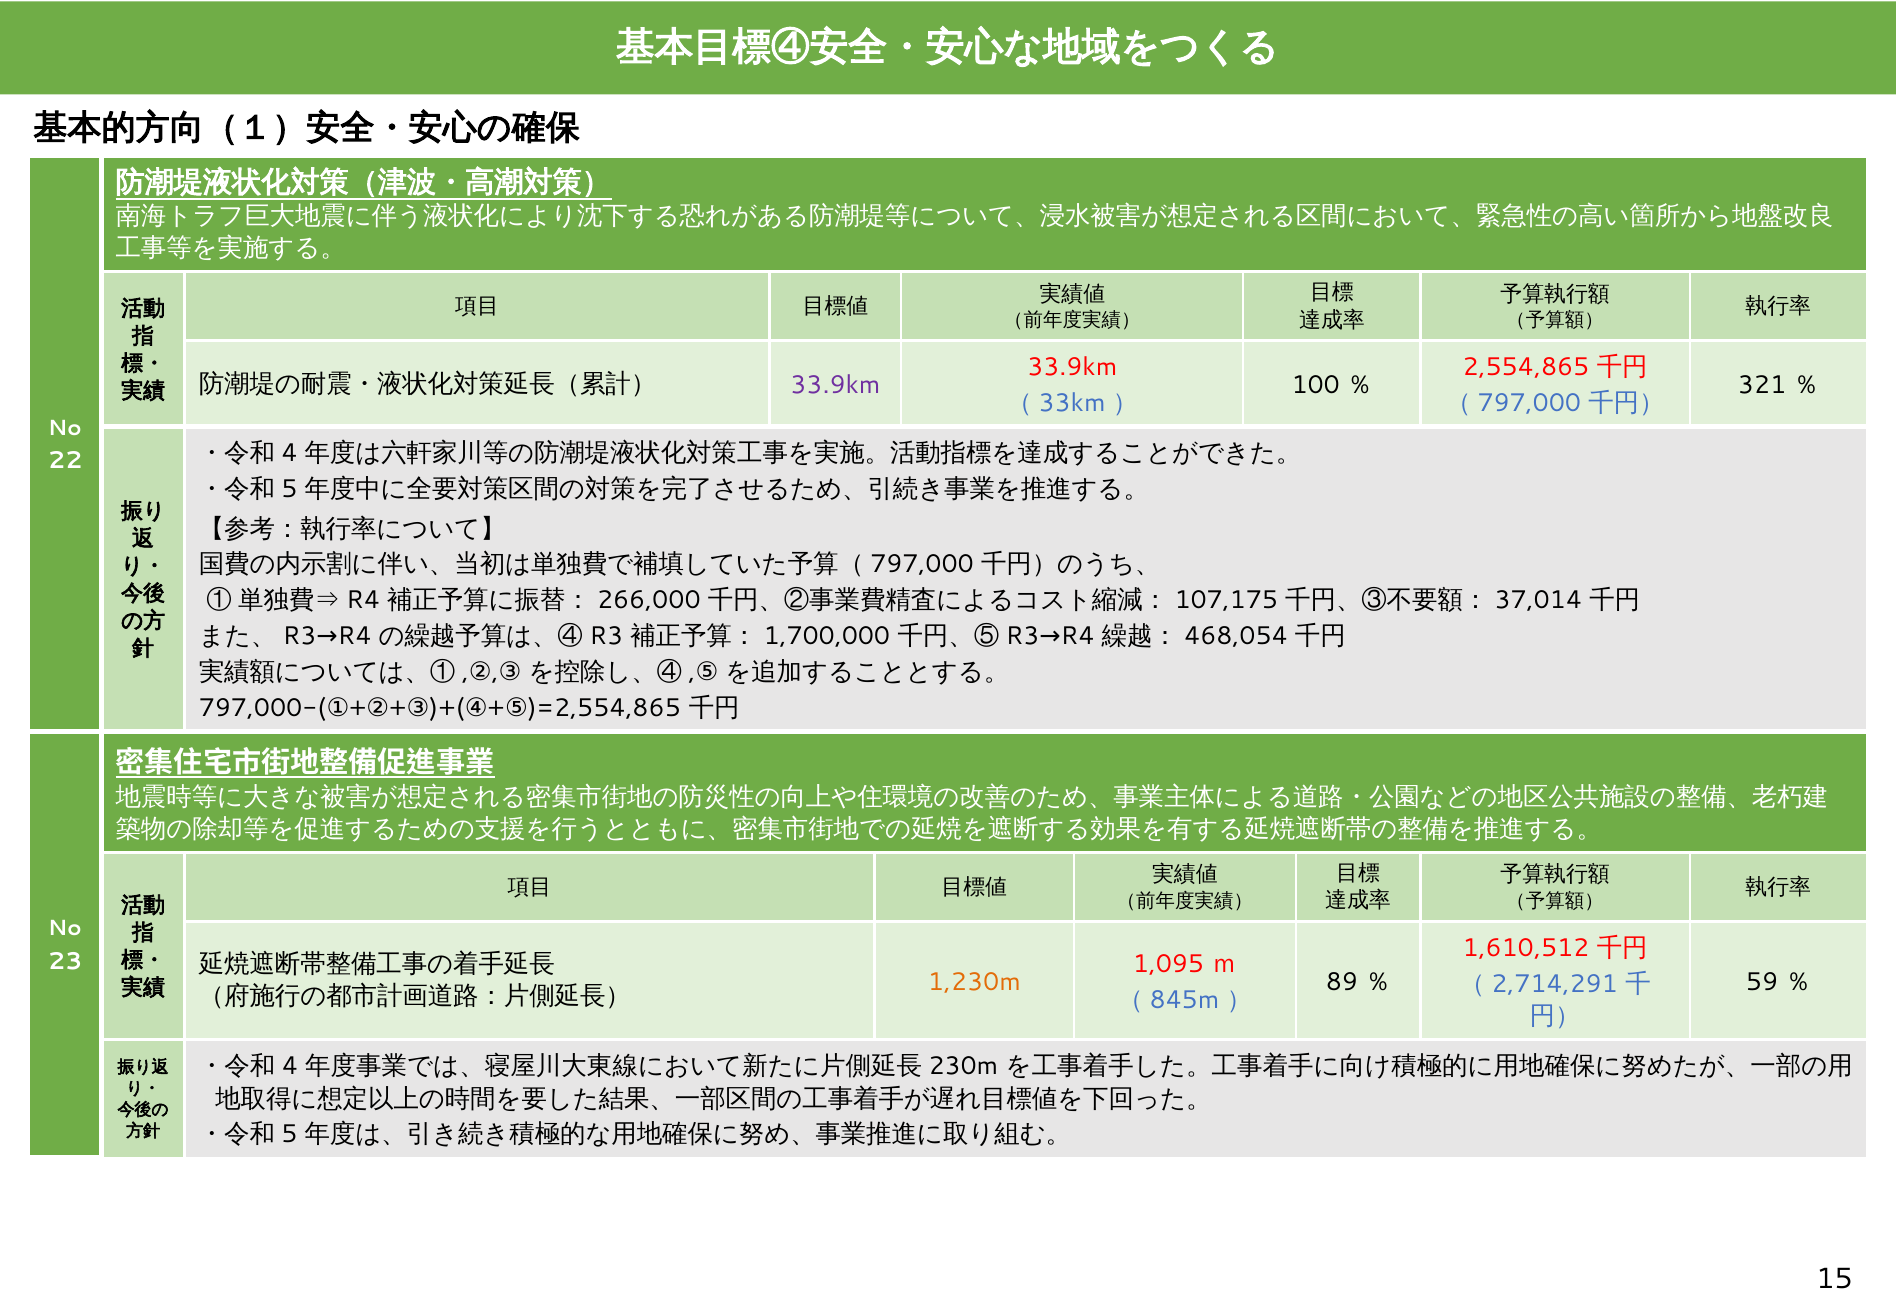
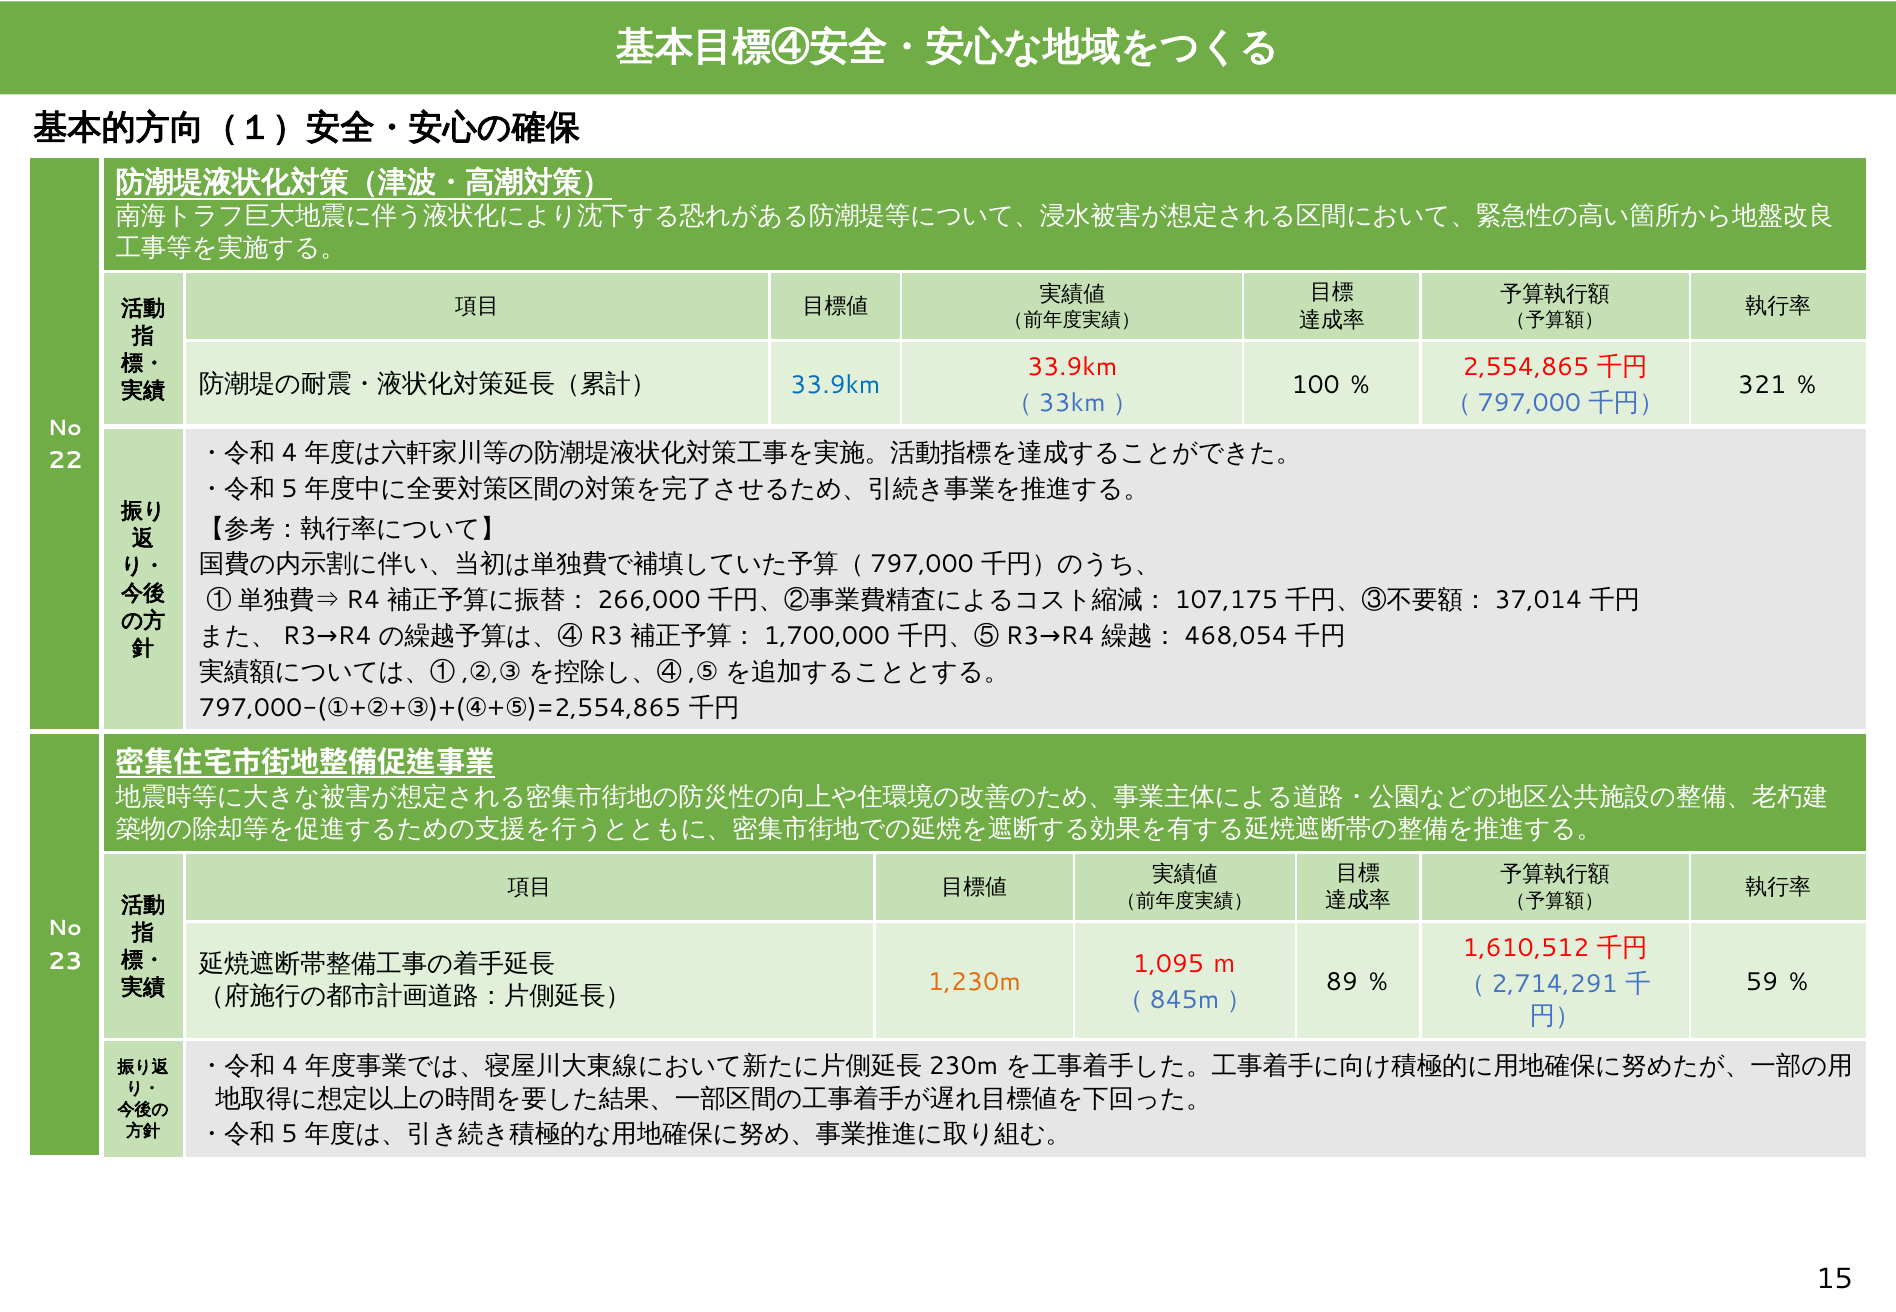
33.9km colour: purple -> blue (835, 385)
